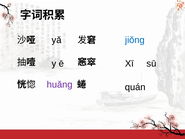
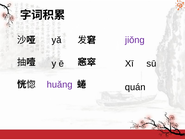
jiǒng colour: blue -> purple (135, 40)
